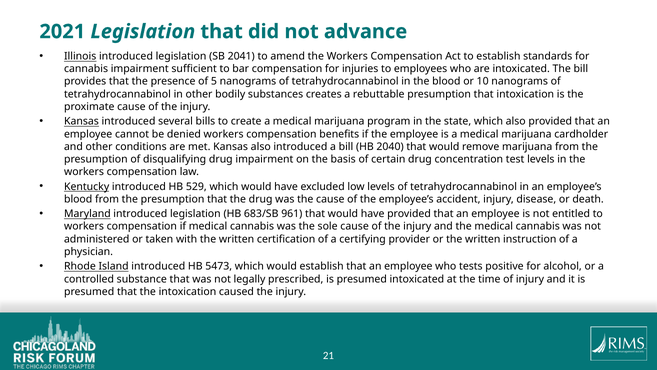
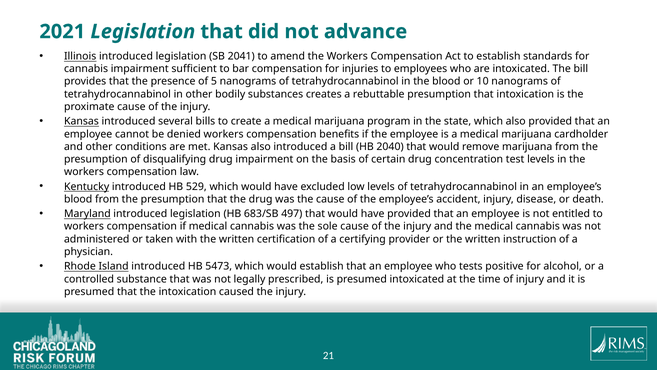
961: 961 -> 497 (292, 214)
